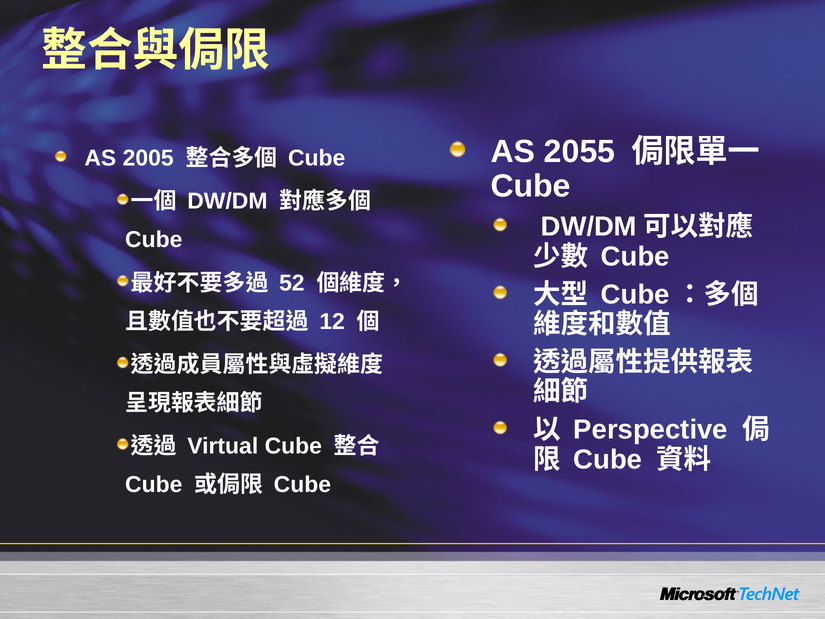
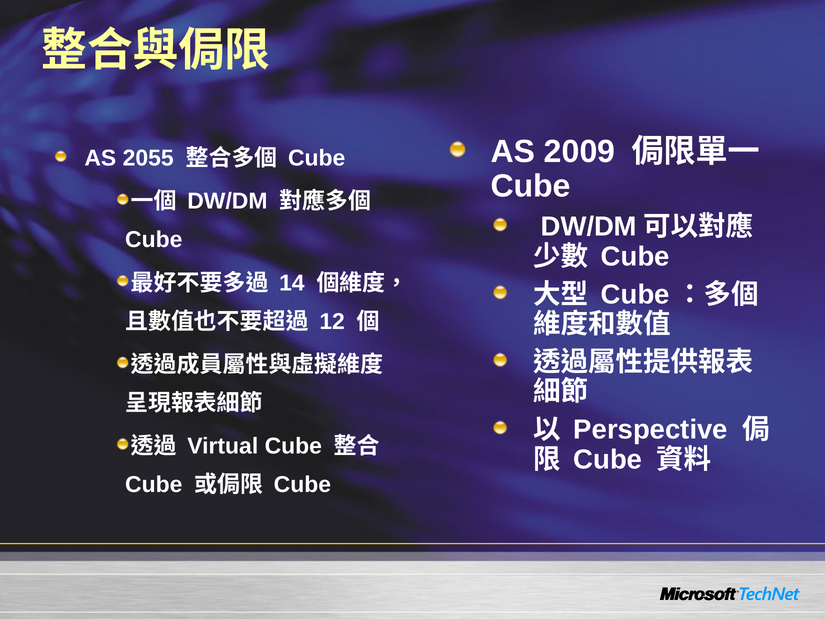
2055: 2055 -> 2009 (580, 152)
2005: 2005 -> 2055 (148, 158)
52: 52 -> 14 (292, 283)
